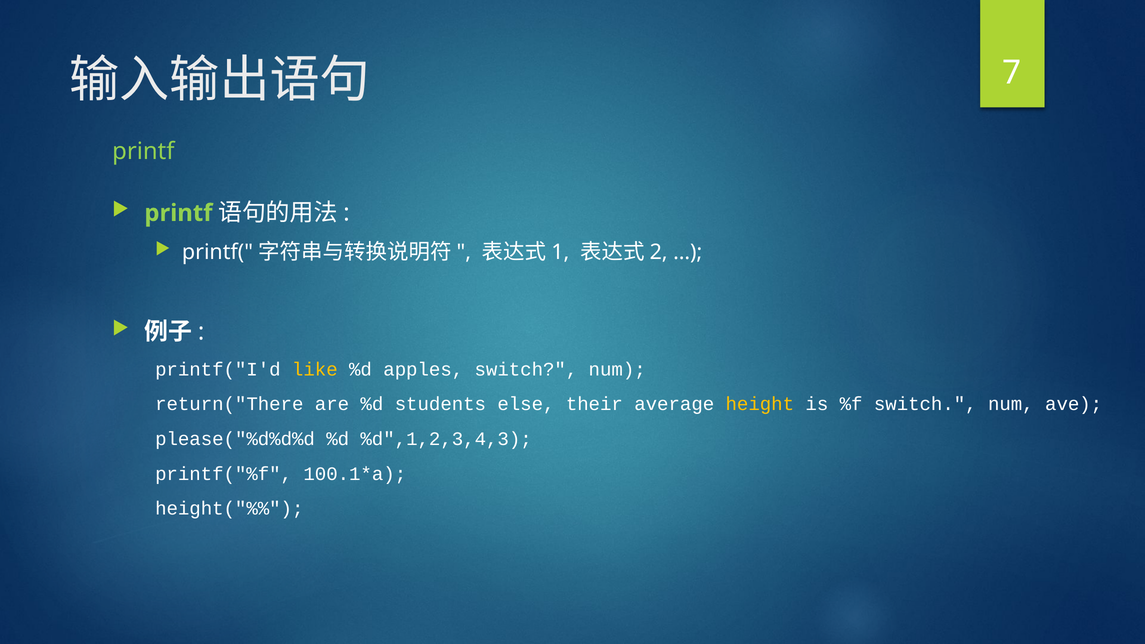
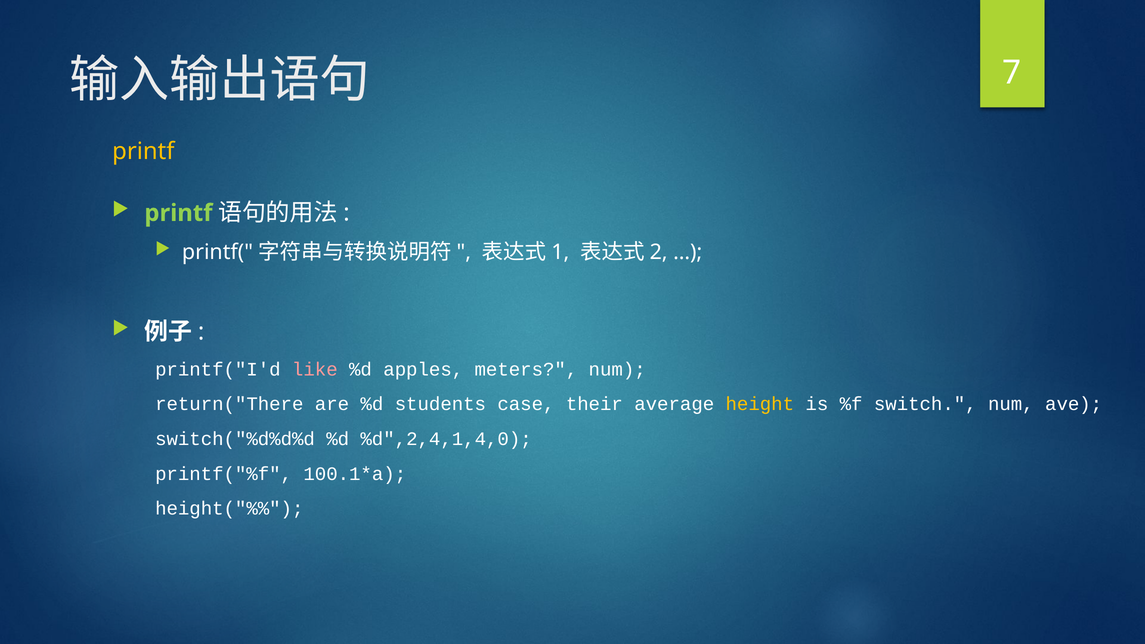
printf colour: light green -> yellow (143, 152)
like colour: yellow -> pink (315, 369)
apples switch: switch -> meters (526, 369)
else: else -> case (526, 404)
please("%d%d%d: please("%d%d%d -> switch("%d%d%d (235, 439)
%d",1,2,3,4,3: %d",1,2,3,4,3 -> %d",2,4,1,4,0 (446, 439)
